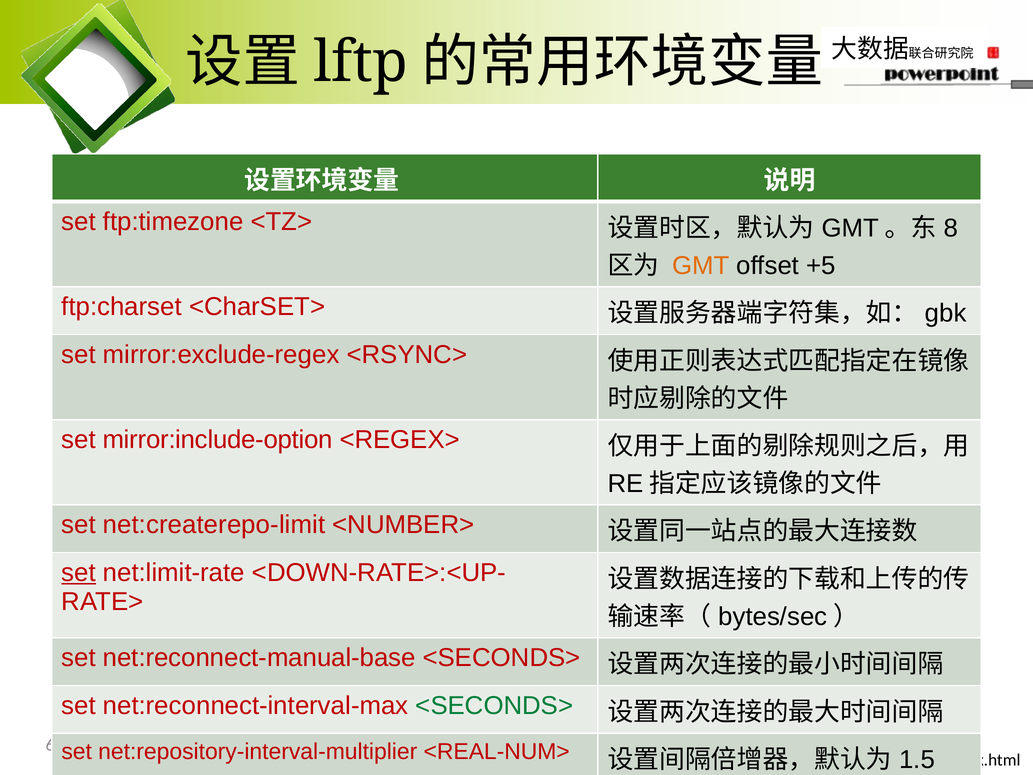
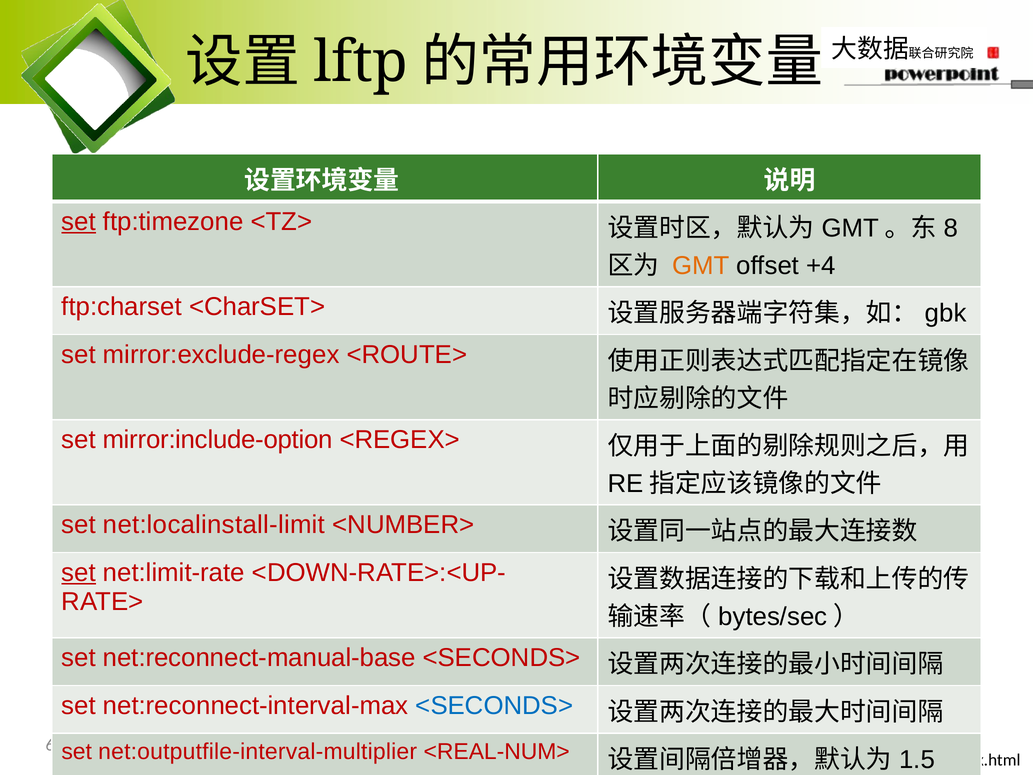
set underline: none -> present (79, 222)
+5: +5 -> +4 (821, 266)
<RSYNC>: <RSYNC> -> <ROUTE> (407, 354)
net:createrepo-limit: net:createrepo-limit -> net:localinstall-limit (214, 525)
<SECONDS> colour: green -> blue (494, 705)
net:repository-interval-multiplier: net:repository-interval-multiplier -> net:outputfile-interval-multiplier (258, 751)
